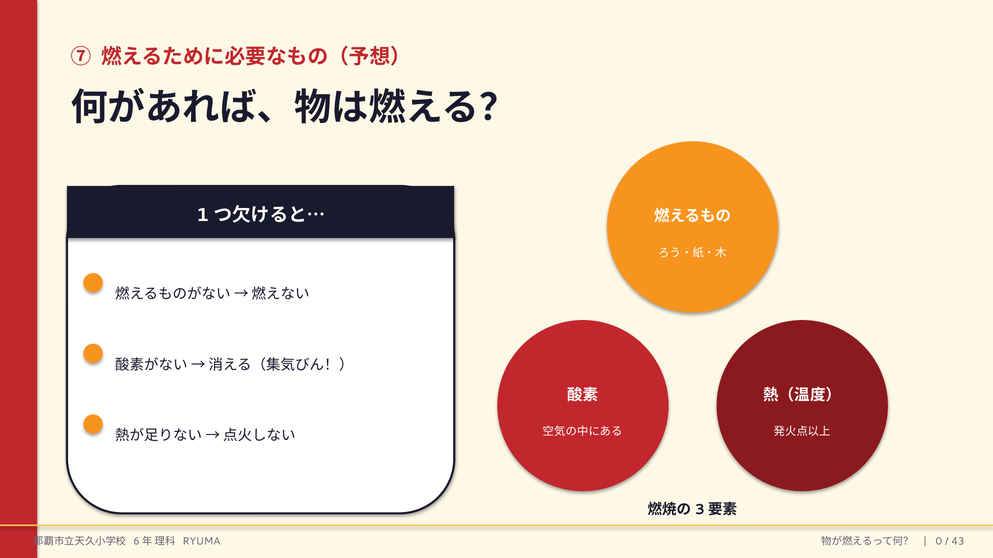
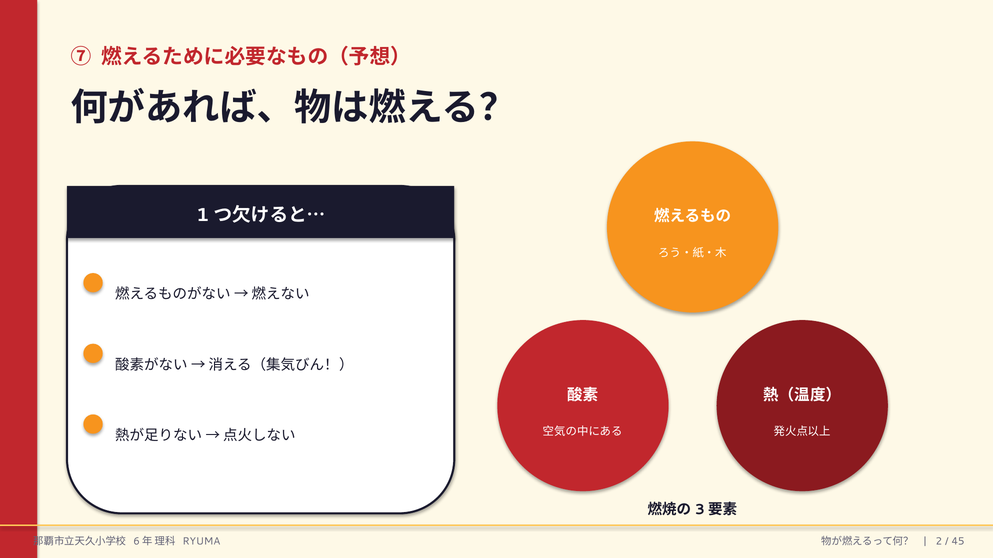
0: 0 -> 2 (939, 542)
43: 43 -> 45 (958, 542)
